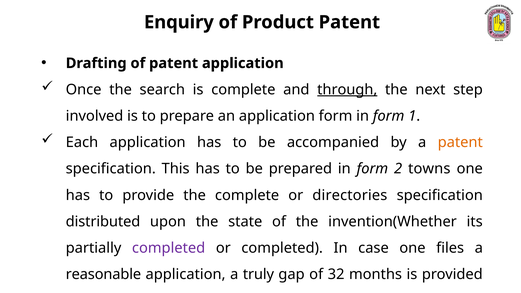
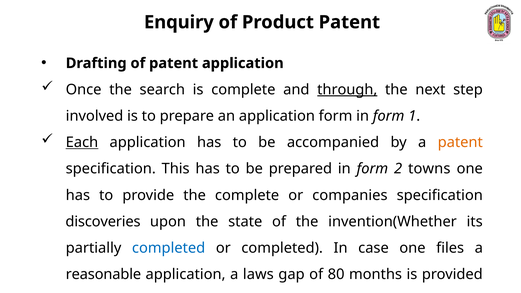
Each underline: none -> present (82, 142)
directories: directories -> companies (350, 195)
distributed: distributed -> discoveries (103, 222)
completed colour: purple -> blue (169, 248)
truly: truly -> laws (258, 274)
32: 32 -> 80 (336, 274)
